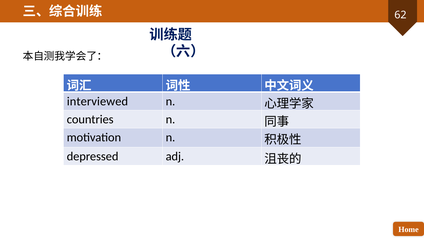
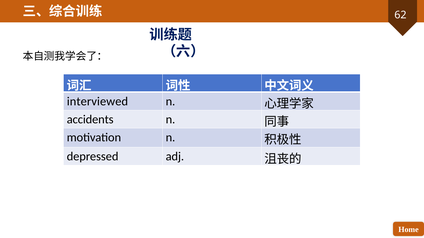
countries: countries -> accidents (90, 120)
